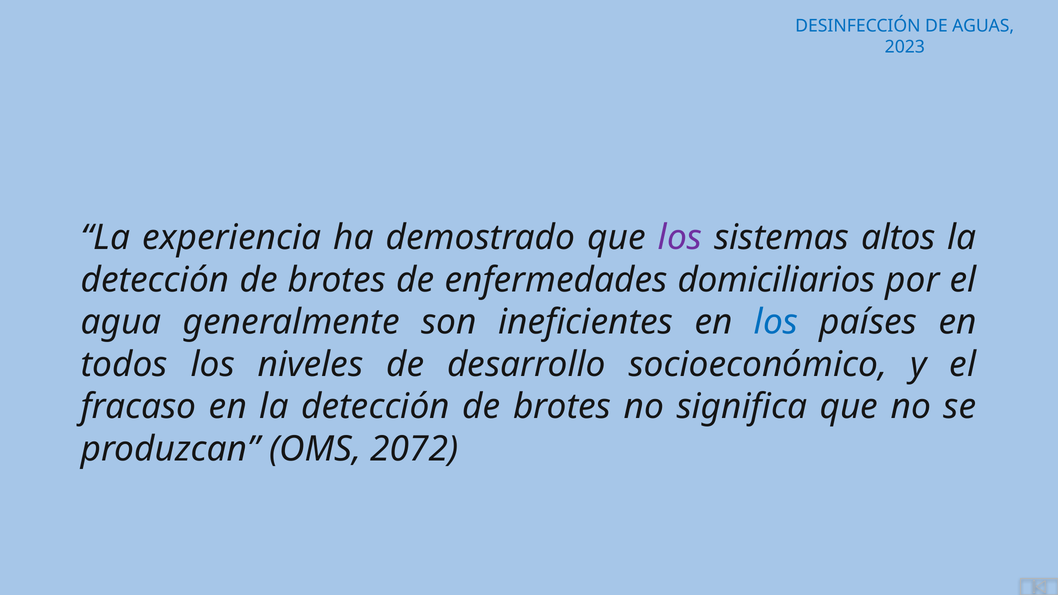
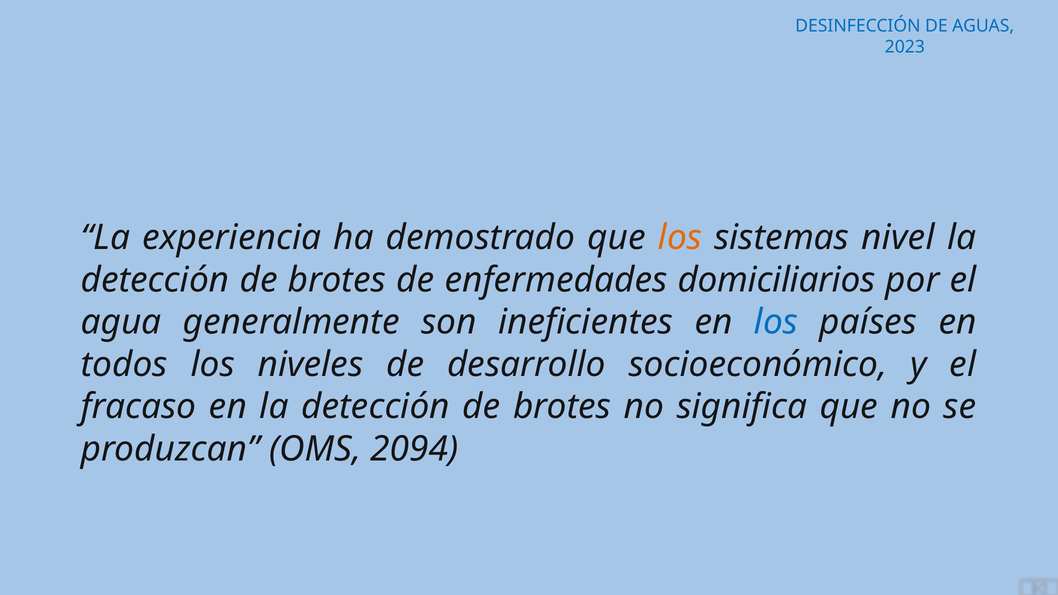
los colour: purple -> orange (680, 238)
altos: altos -> nivel (898, 238)
2072: 2072 -> 2094 (414, 449)
